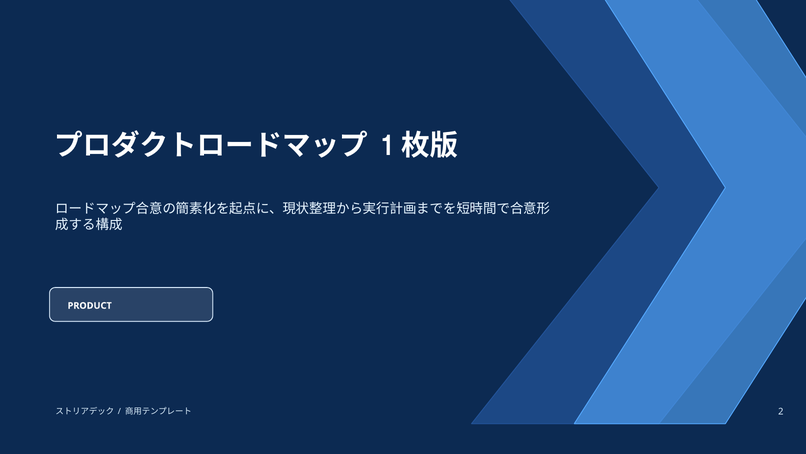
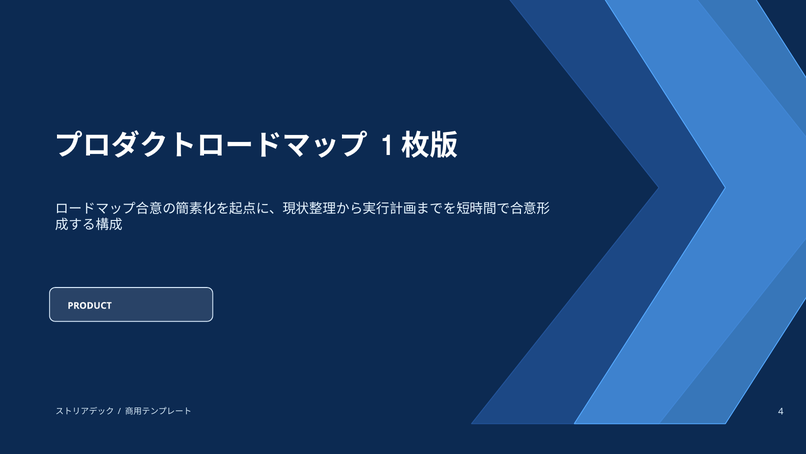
2: 2 -> 4 (781, 411)
